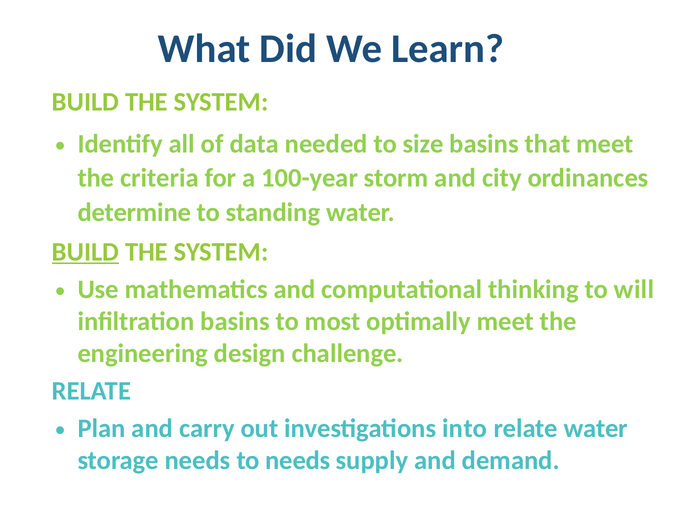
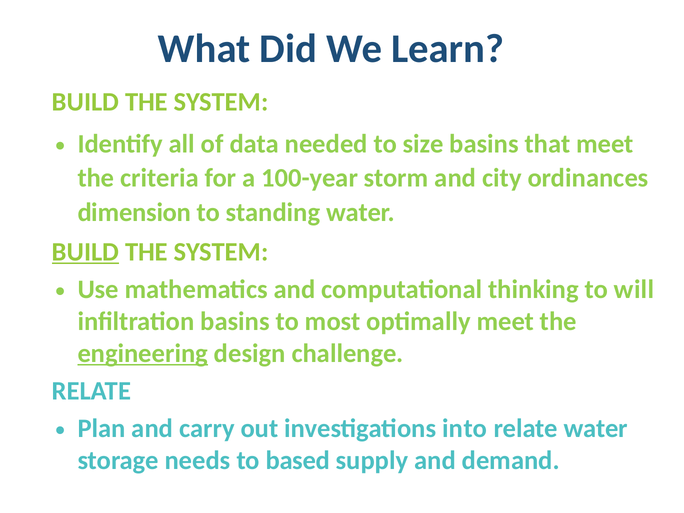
determine: determine -> dimension (134, 212)
engineering underline: none -> present (143, 353)
to needs: needs -> based (298, 461)
